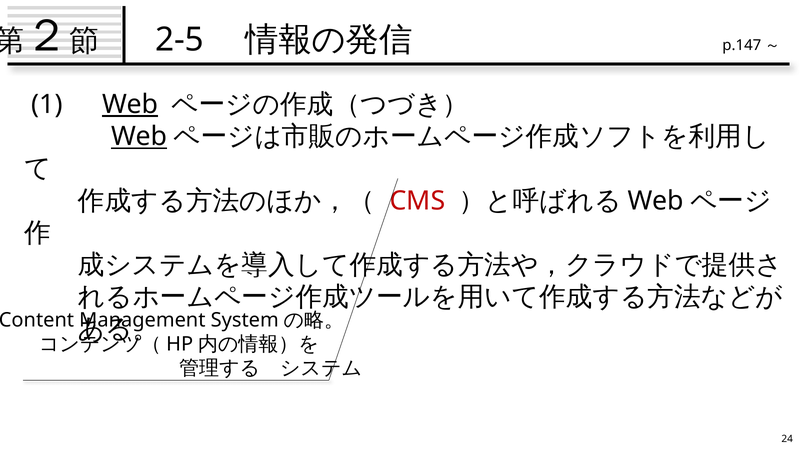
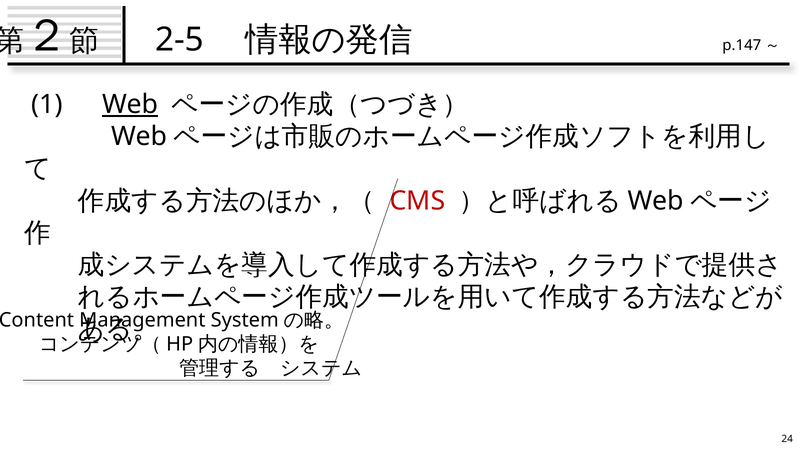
Web underline: present -> none (139, 136)
